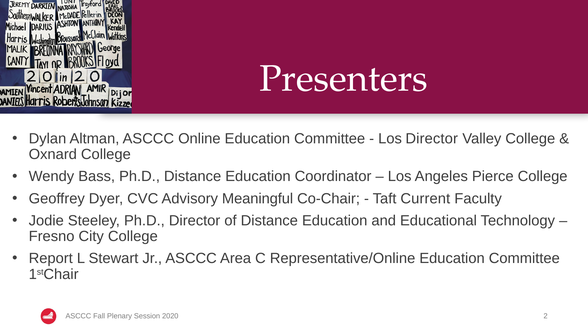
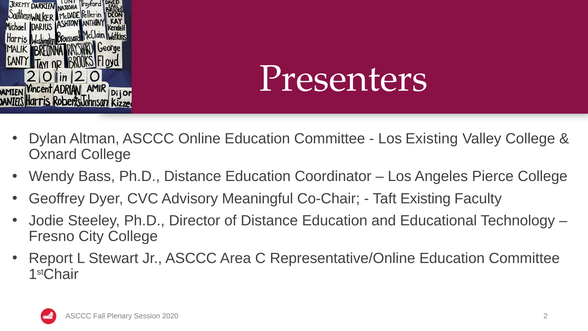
Los Director: Director -> Existing (432, 138)
Taft Current: Current -> Existing (425, 198)
